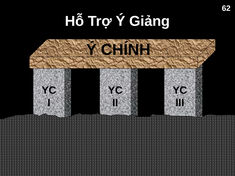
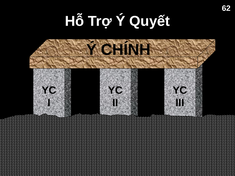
Giảng: Giảng -> Quyết (150, 21)
